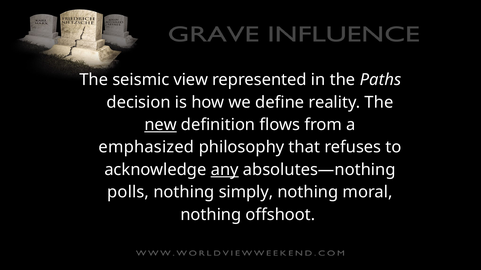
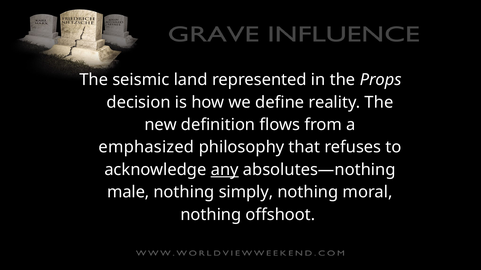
view: view -> land (191, 80)
Paths: Paths -> Props (381, 80)
new underline: present -> none (161, 125)
polls: polls -> male (128, 193)
